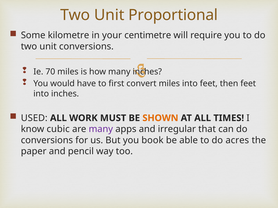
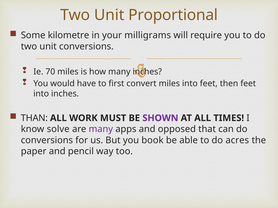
centimetre: centimetre -> milligrams (148, 35)
USED: USED -> THAN (34, 118)
SHOWN colour: orange -> purple (160, 118)
cubic: cubic -> solve (58, 129)
irregular: irregular -> opposed (177, 129)
